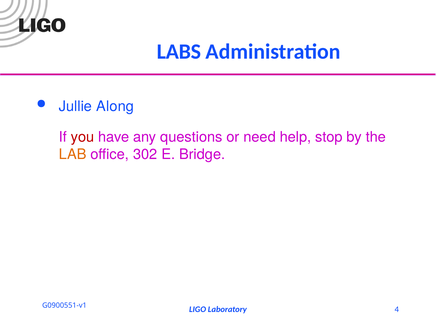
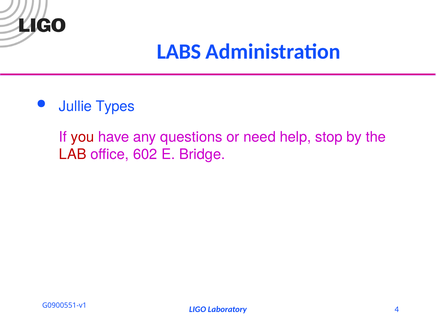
Along: Along -> Types (115, 106)
LAB colour: orange -> red (73, 154)
302: 302 -> 602 (145, 154)
